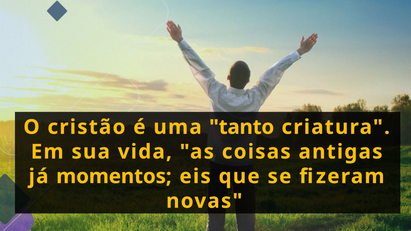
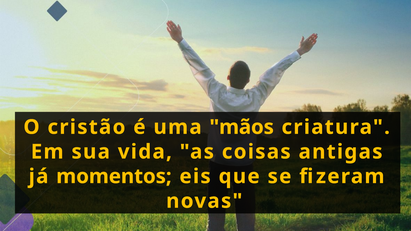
tanto: tanto -> mãos (242, 127)
